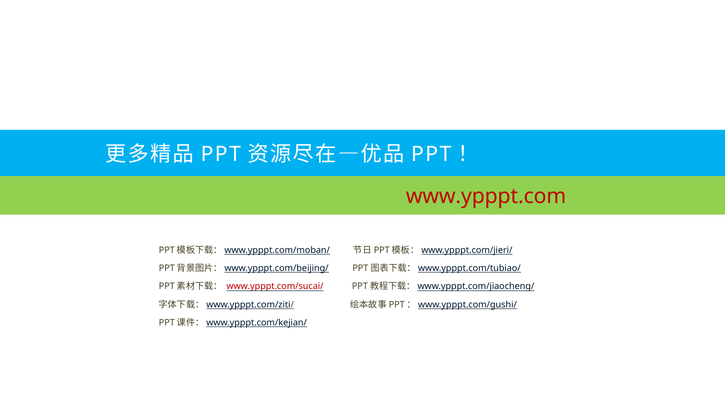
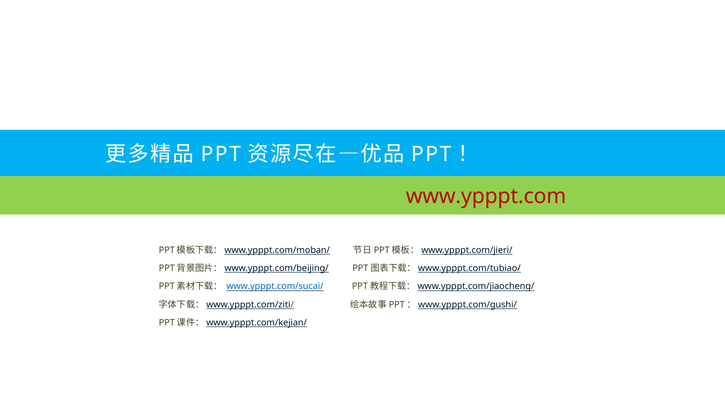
www.ypppt.com/sucai/ colour: red -> blue (275, 286)
